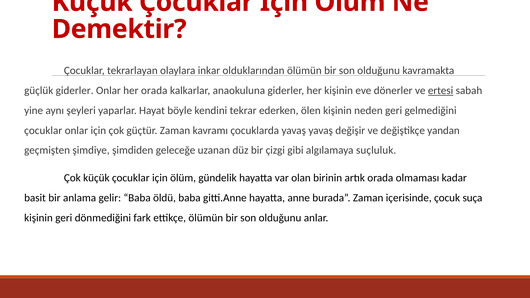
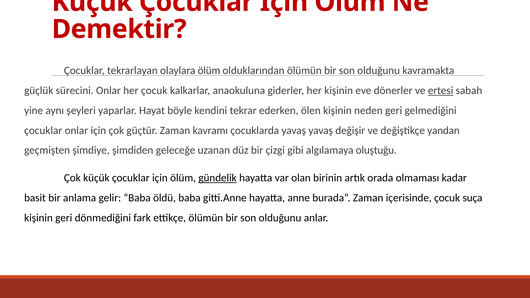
olaylara inkar: inkar -> ölüm (209, 71)
güçlük giderler: giderler -> sürecini (75, 91)
her orada: orada -> çocuk (154, 91)
suçluluk: suçluluk -> oluştuğu (376, 150)
gündelik underline: none -> present (218, 178)
